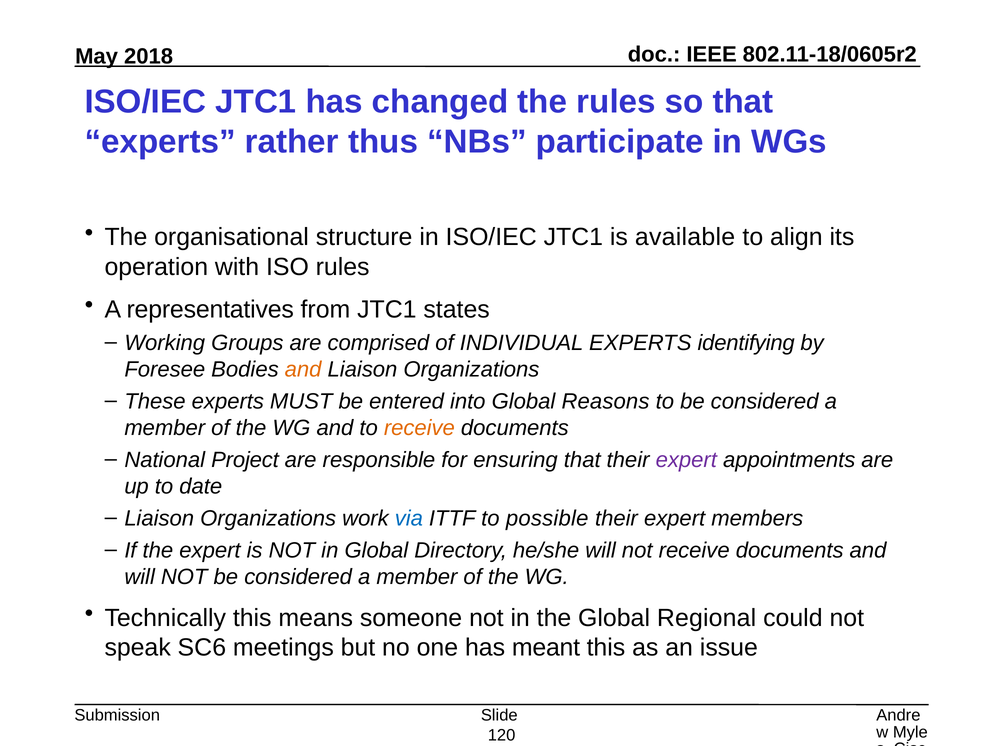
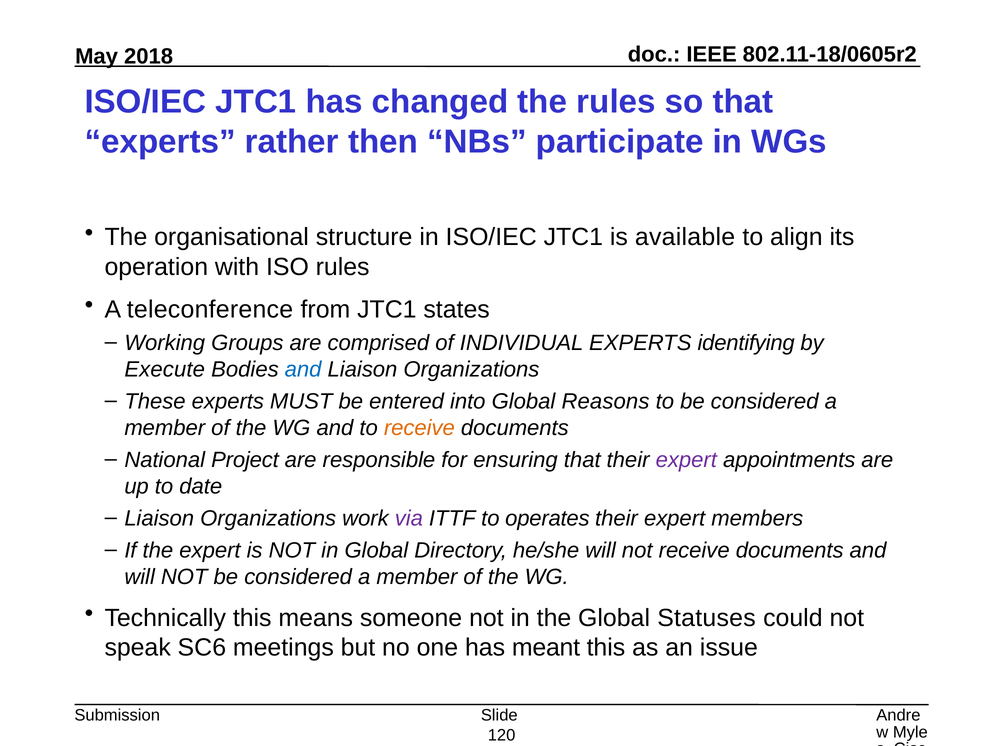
thus: thus -> then (383, 142)
representatives: representatives -> teleconference (210, 309)
Foresee: Foresee -> Execute (165, 369)
and colour: orange -> blue (303, 369)
via colour: blue -> purple (409, 519)
possible: possible -> operates (547, 519)
Regional: Regional -> Statuses (707, 618)
